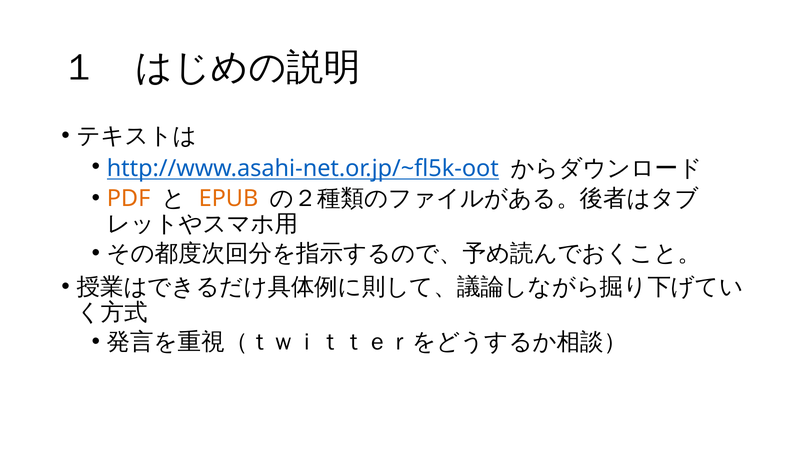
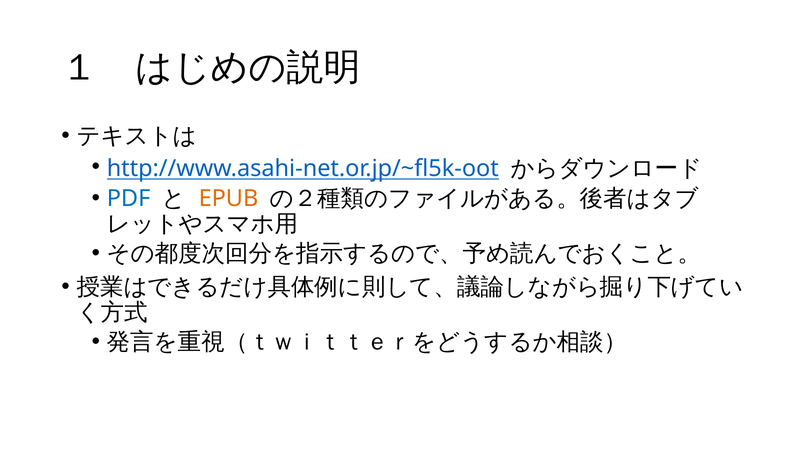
PDF colour: orange -> blue (129, 199)
